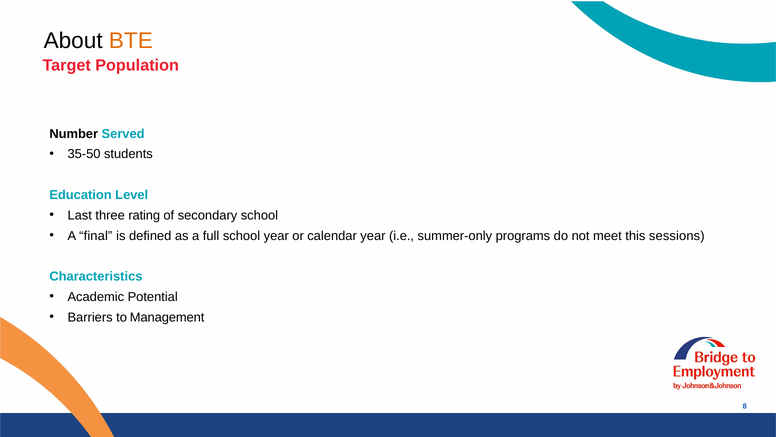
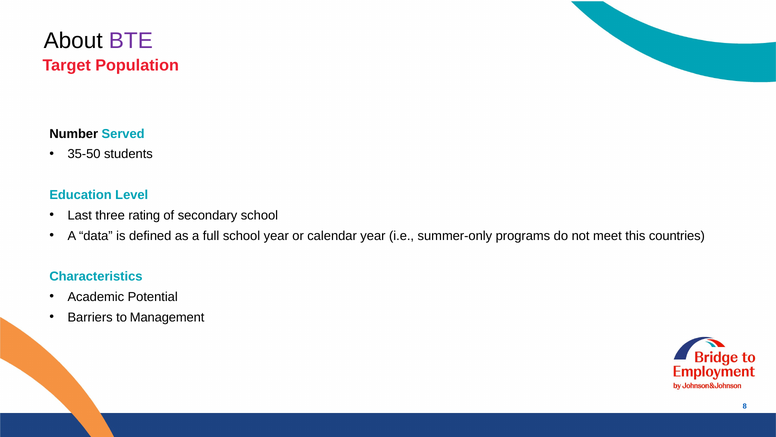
BTE colour: orange -> purple (131, 41)
final: final -> data (96, 235)
sessions: sessions -> countries (677, 235)
